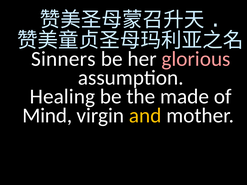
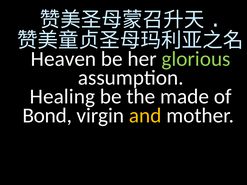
Sinners: Sinners -> Heaven (63, 59)
glorious colour: pink -> light green (196, 59)
Mind: Mind -> Bond (47, 116)
